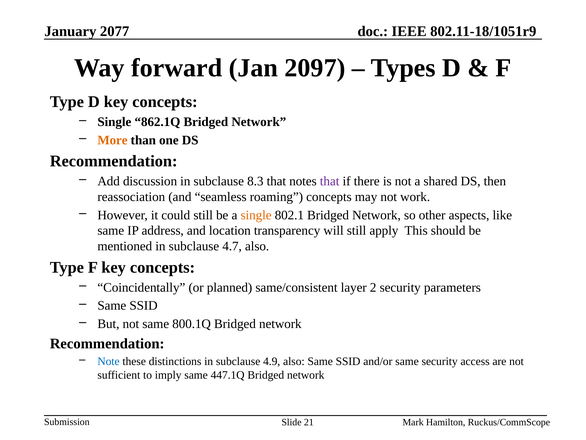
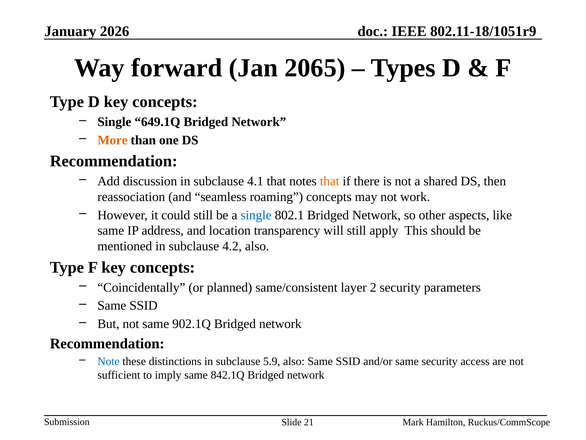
2077: 2077 -> 2026 (115, 31)
2097: 2097 -> 2065 (315, 68)
862.1Q: 862.1Q -> 649.1Q (157, 122)
8.3: 8.3 -> 4.1 (255, 181)
that colour: purple -> orange (330, 181)
single colour: orange -> blue (256, 215)
4.7: 4.7 -> 4.2 (232, 246)
800.1Q: 800.1Q -> 902.1Q (192, 324)
4.9: 4.9 -> 5.9 (272, 361)
447.1Q: 447.1Q -> 842.1Q (228, 375)
